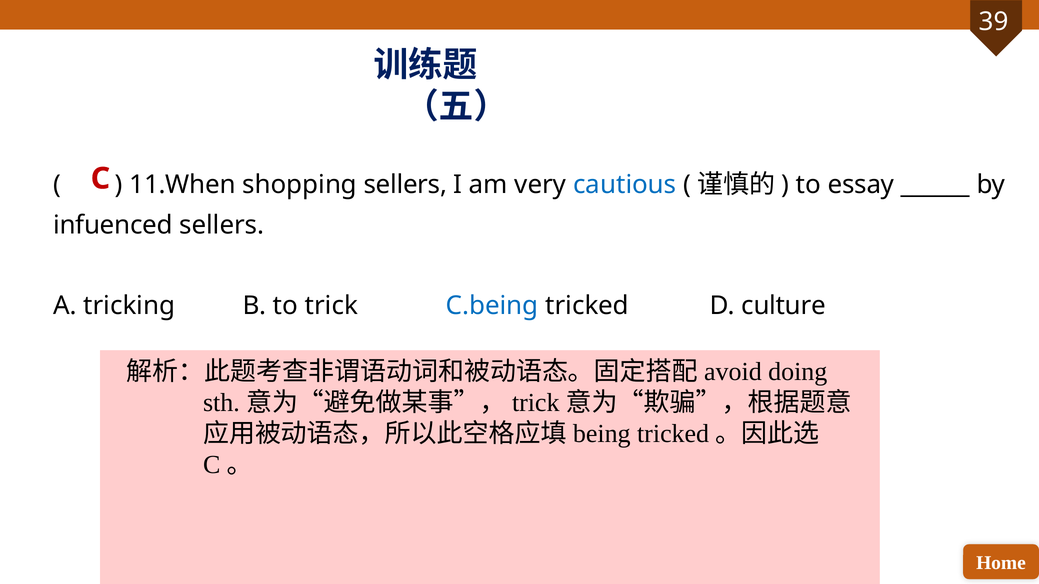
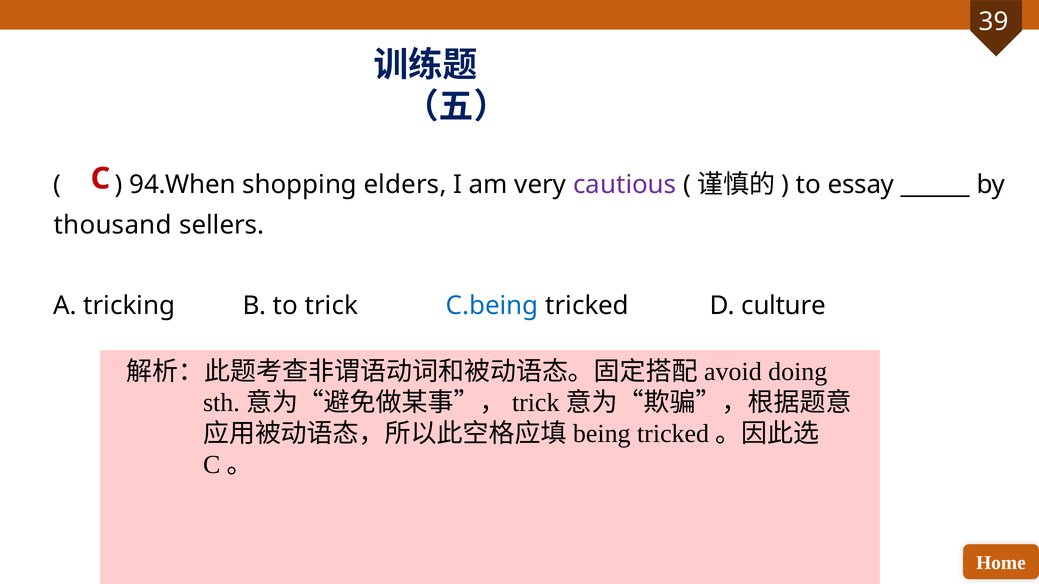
11.When: 11.When -> 94.When (183, 185)
shopping sellers: sellers -> elders (405, 185)
cautious colour: blue -> purple (625, 185)
infuenced: infuenced -> thousand (113, 225)
